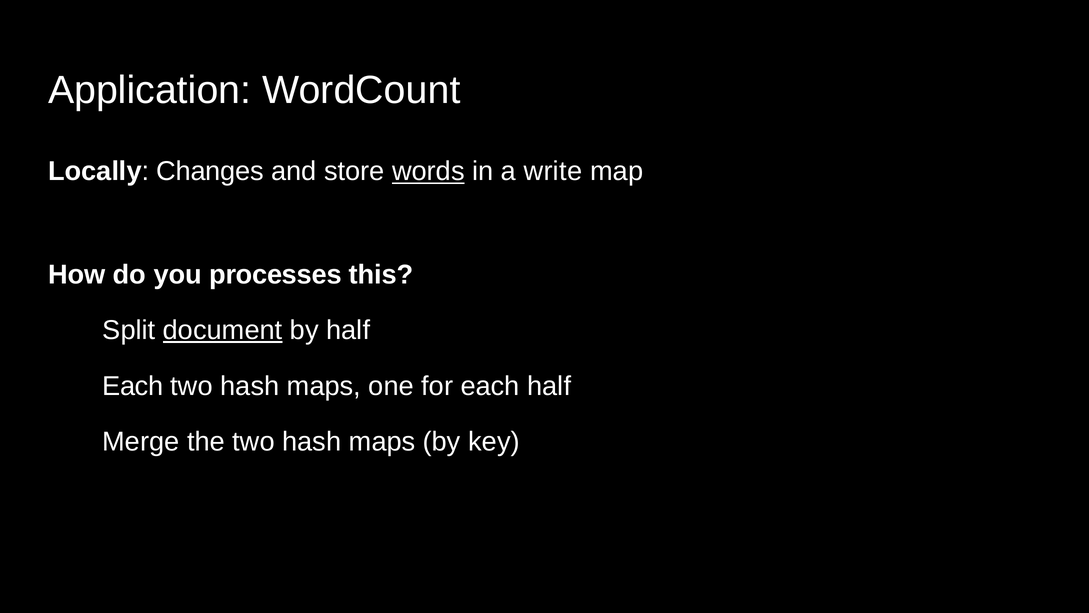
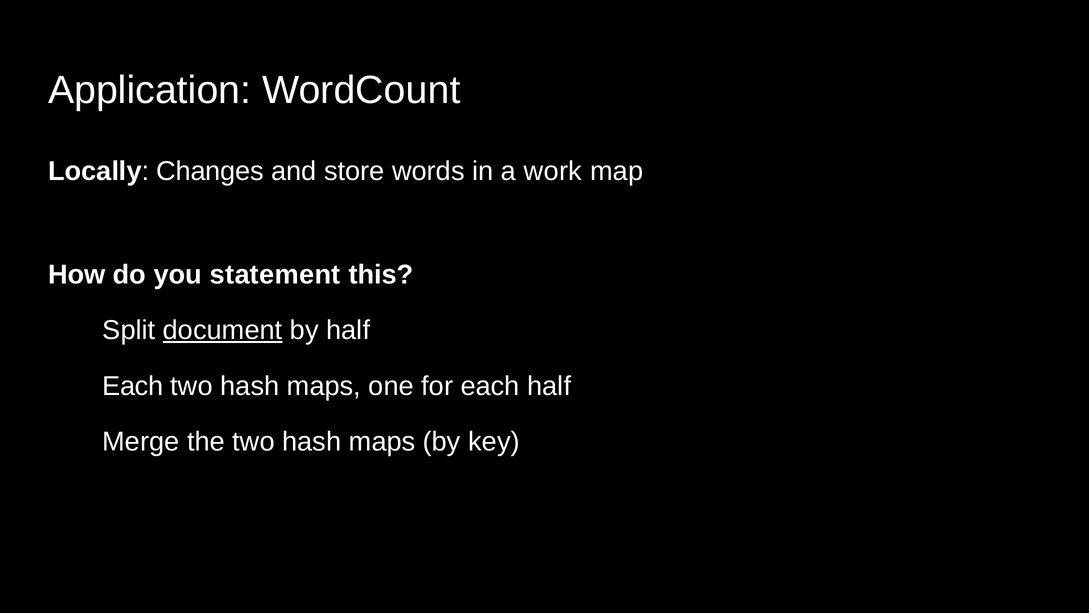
words underline: present -> none (428, 171)
write: write -> work (553, 171)
processes: processes -> statement (275, 274)
